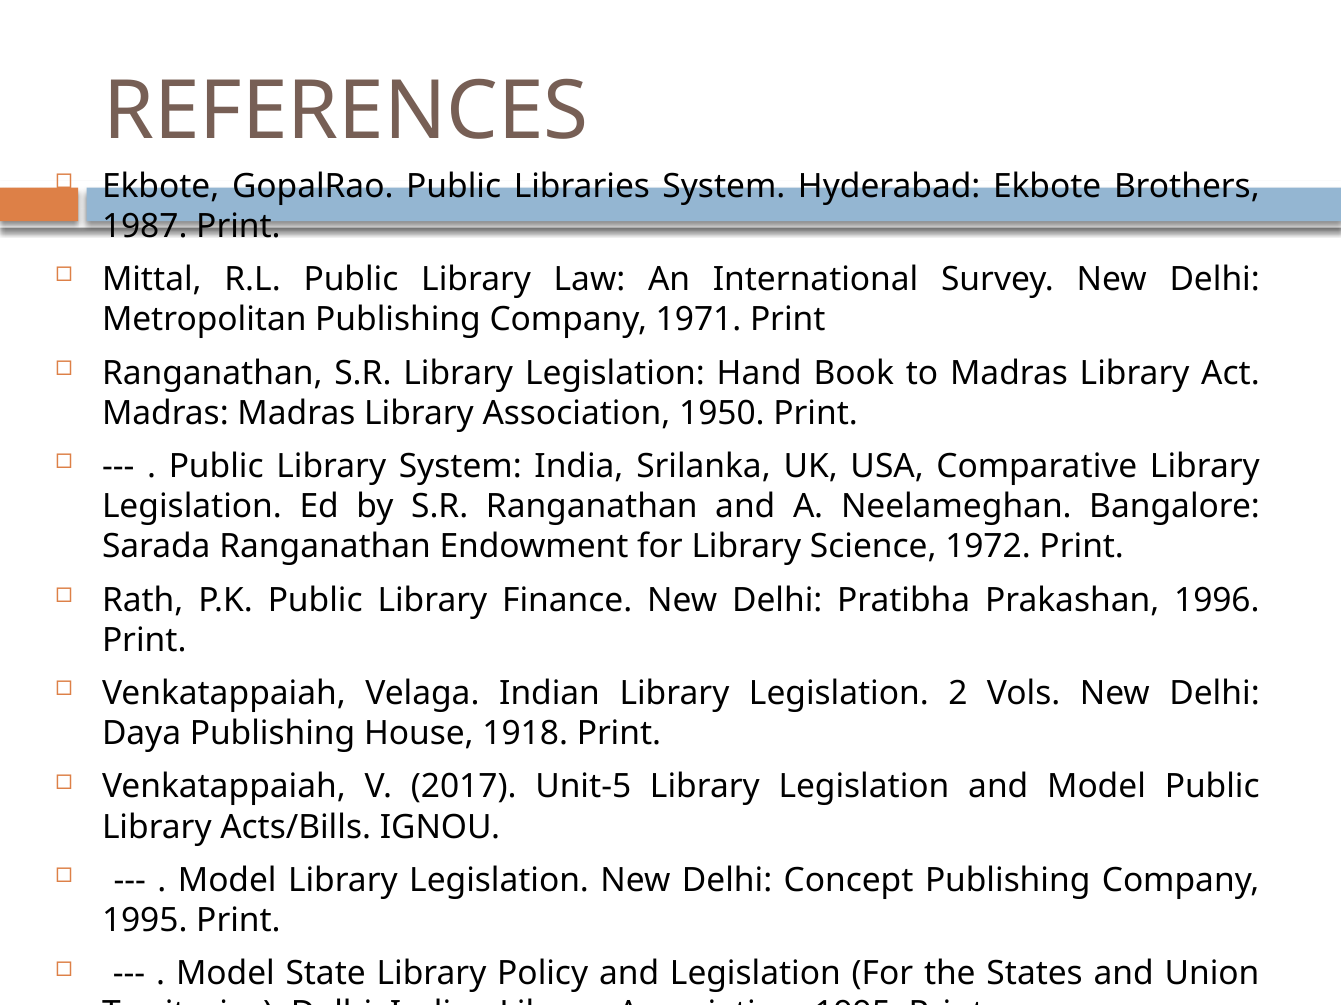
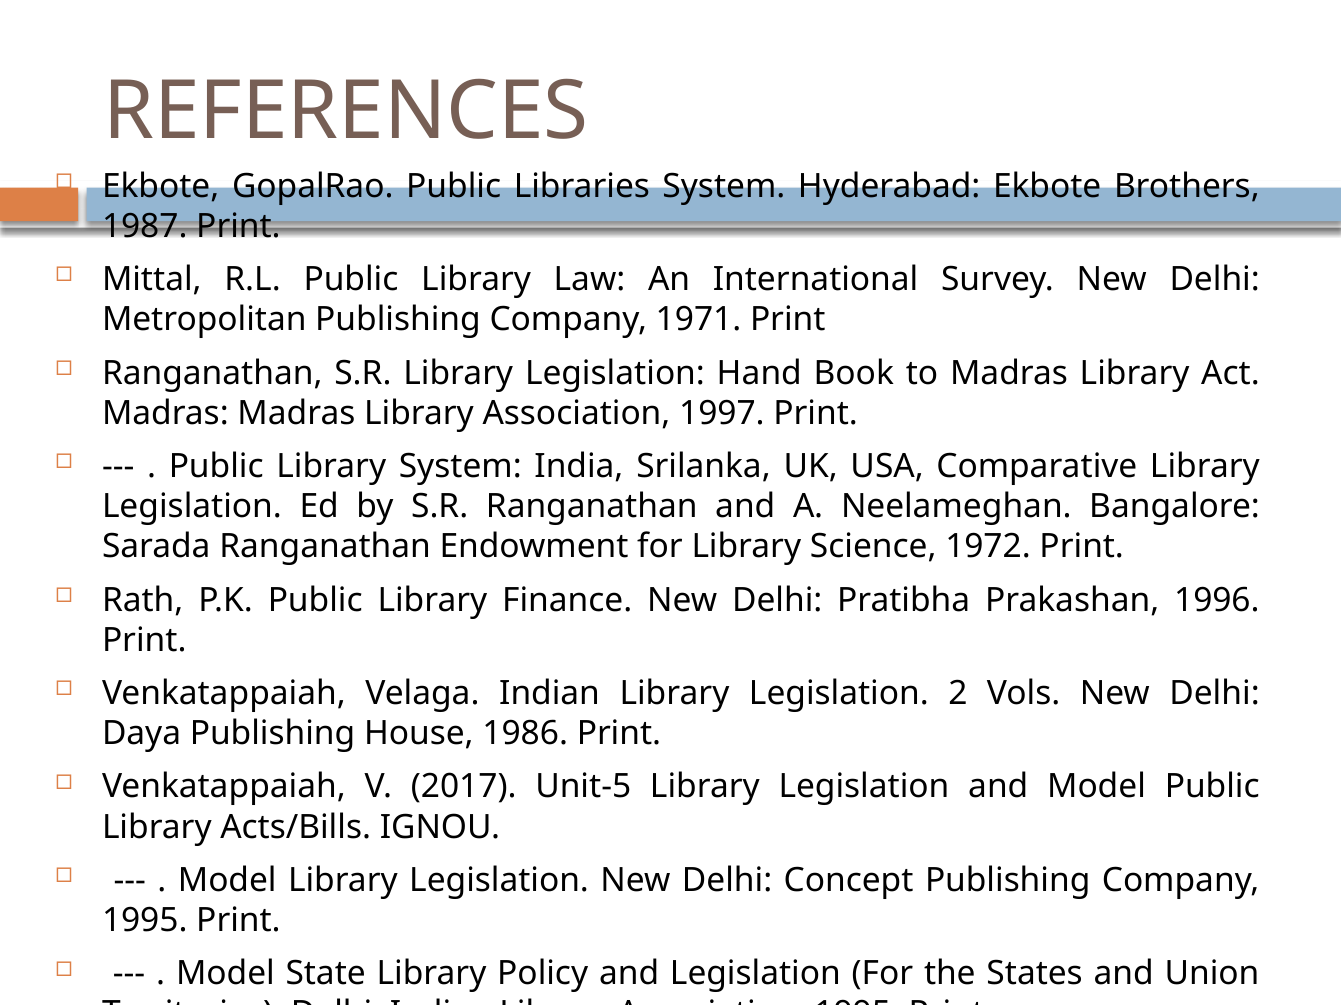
1950: 1950 -> 1997 (722, 413)
1918: 1918 -> 1986 (525, 734)
